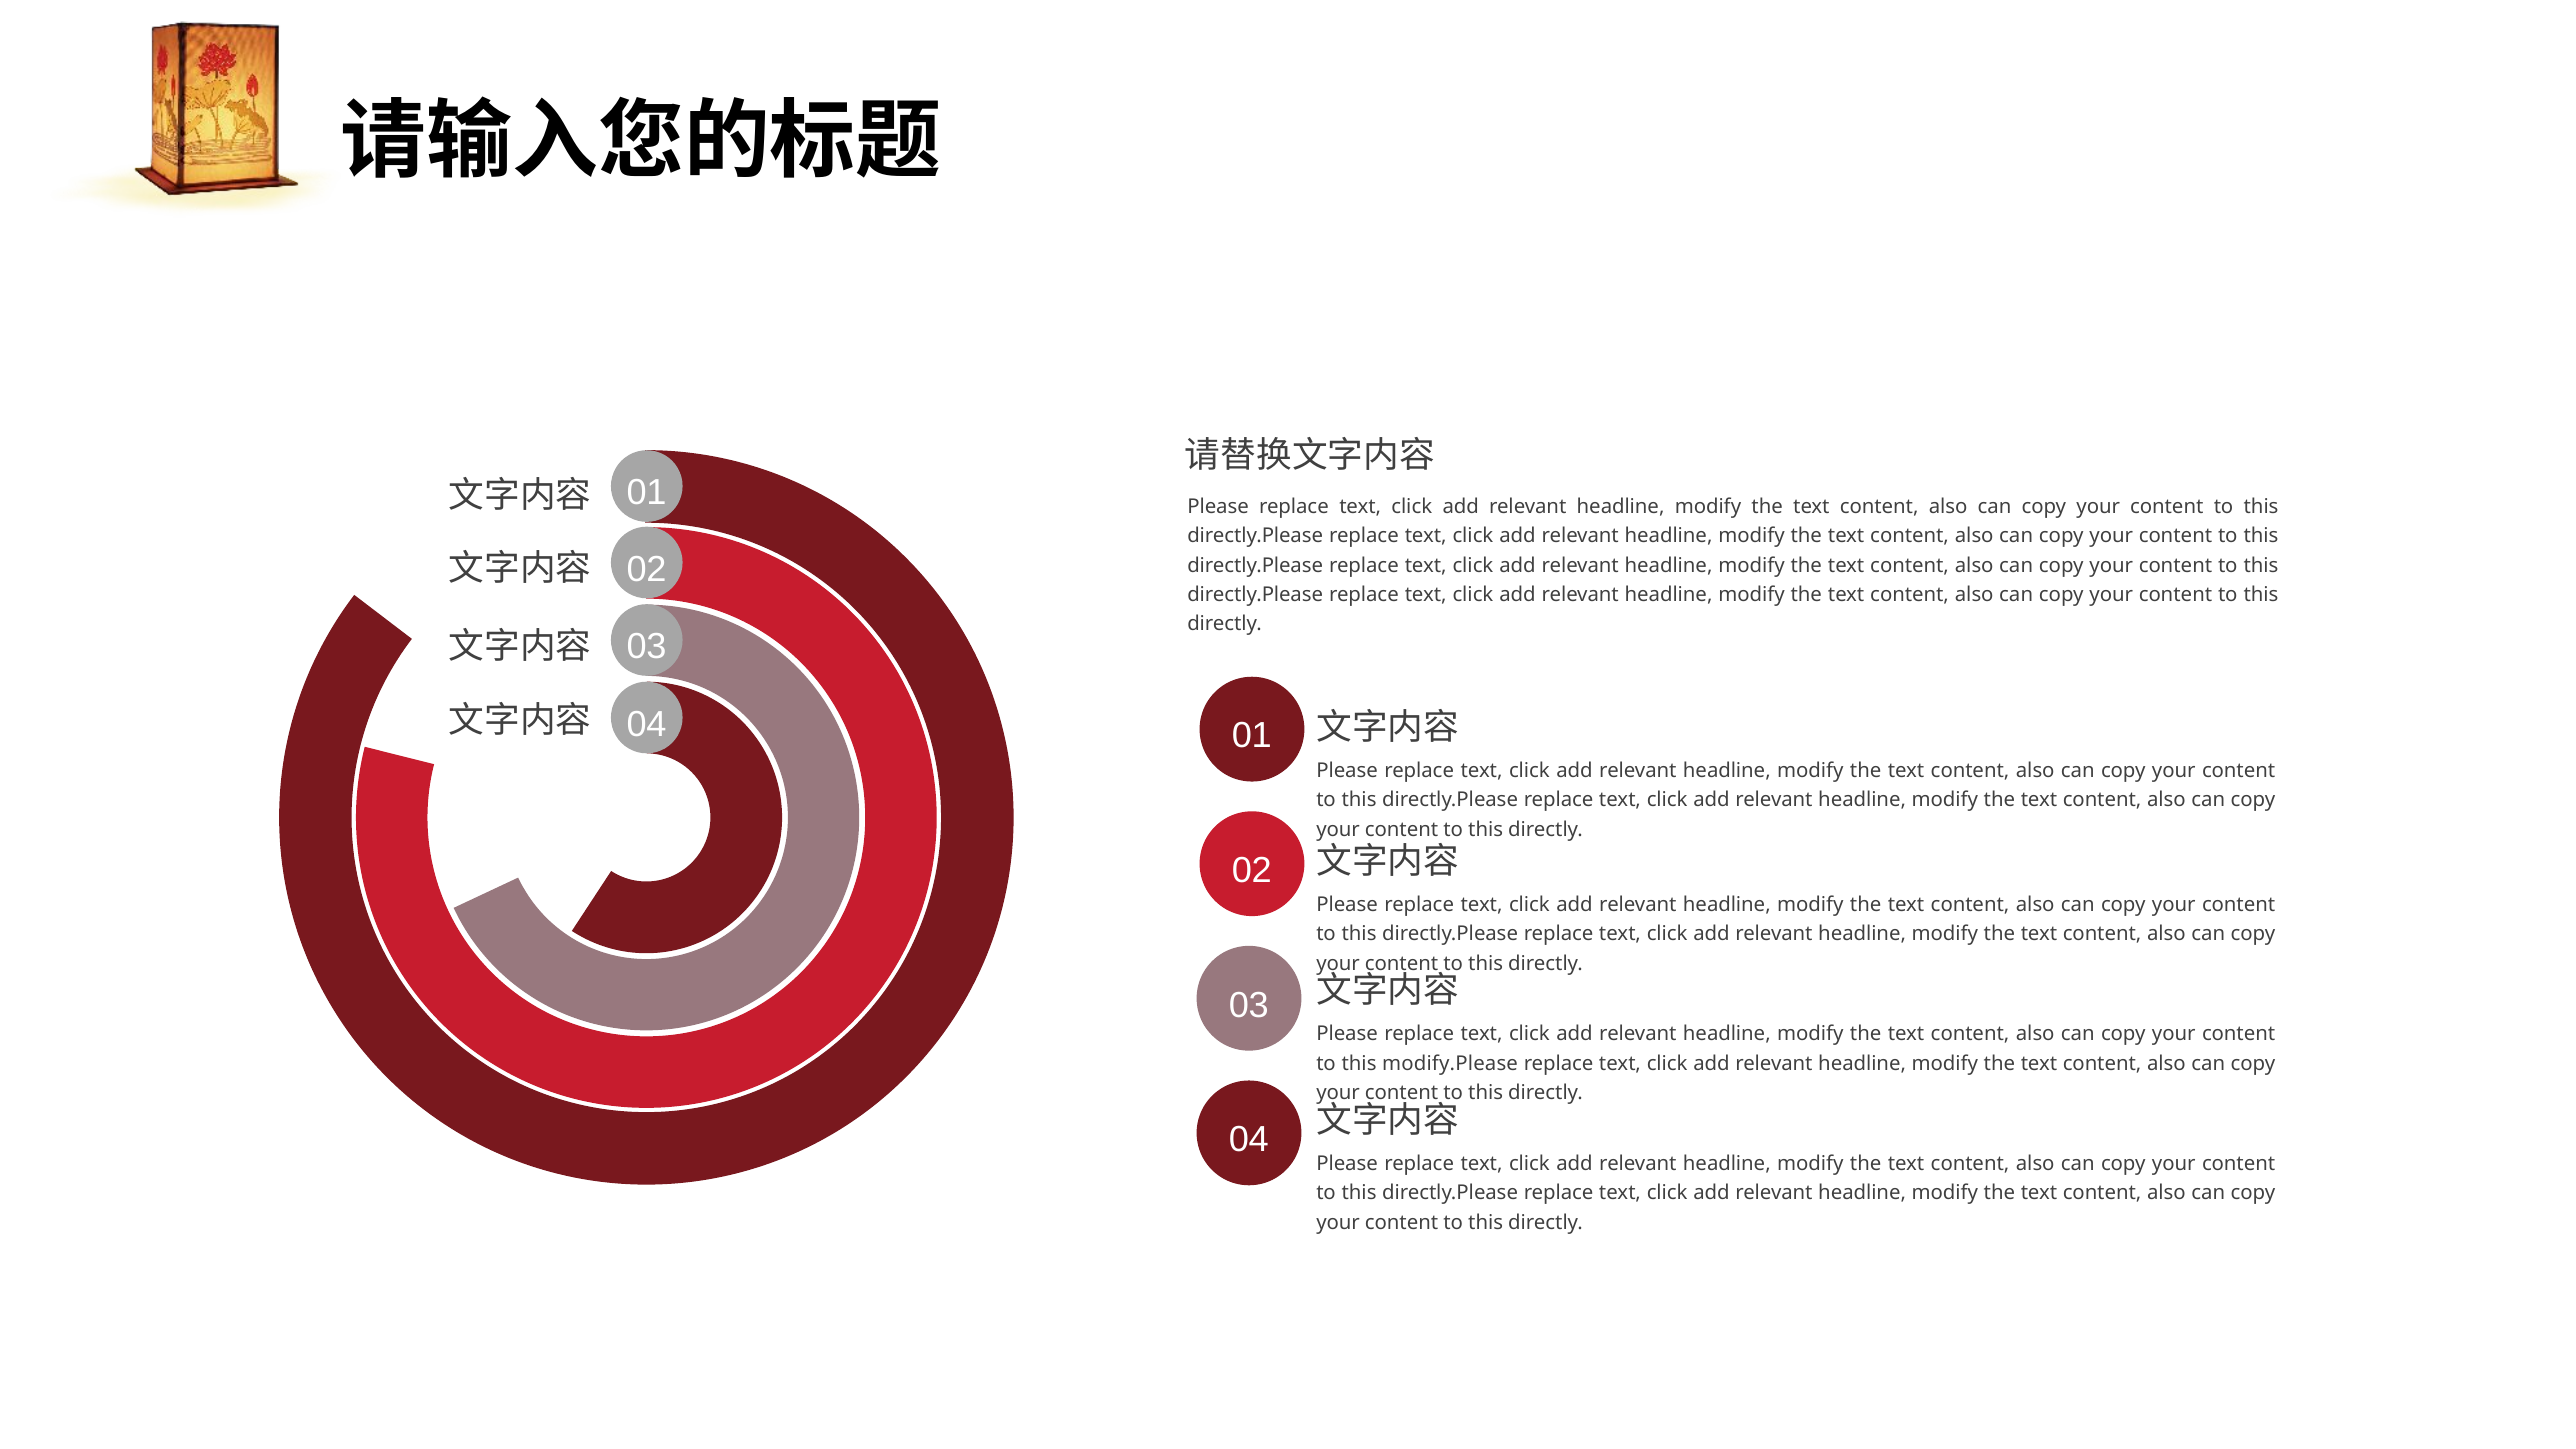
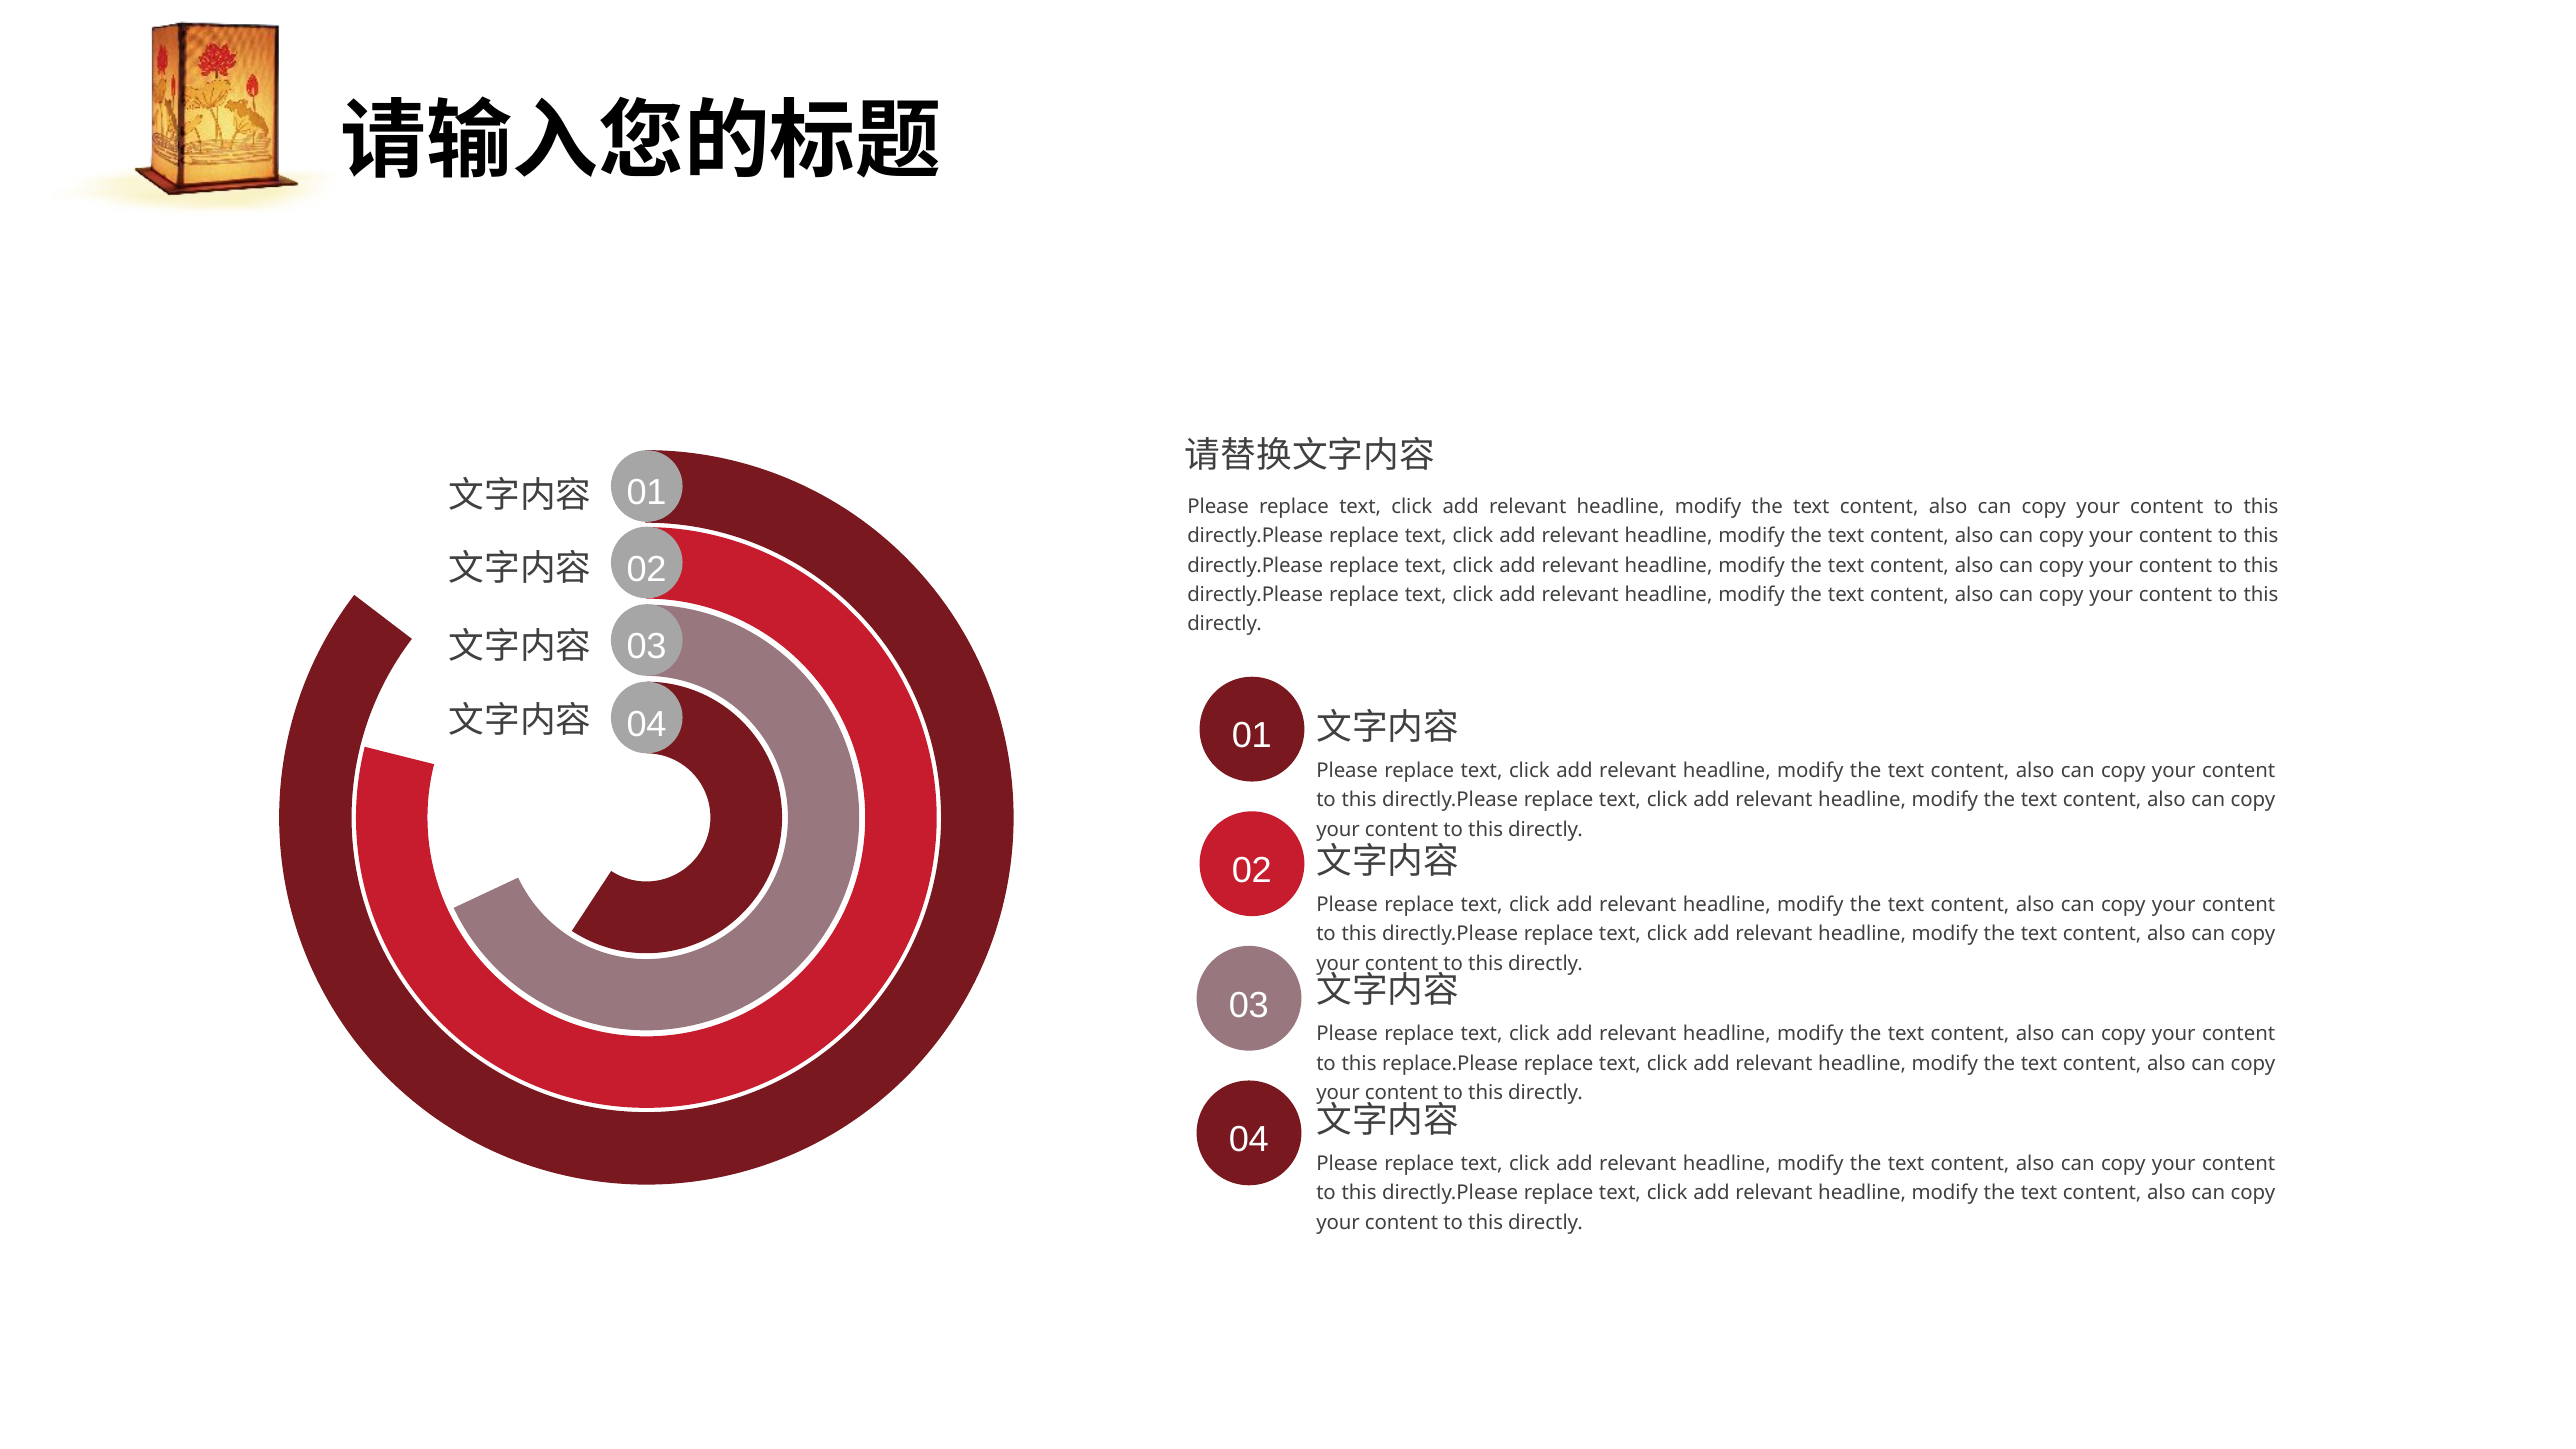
modify.Please: modify.Please -> replace.Please (1450, 1064)
